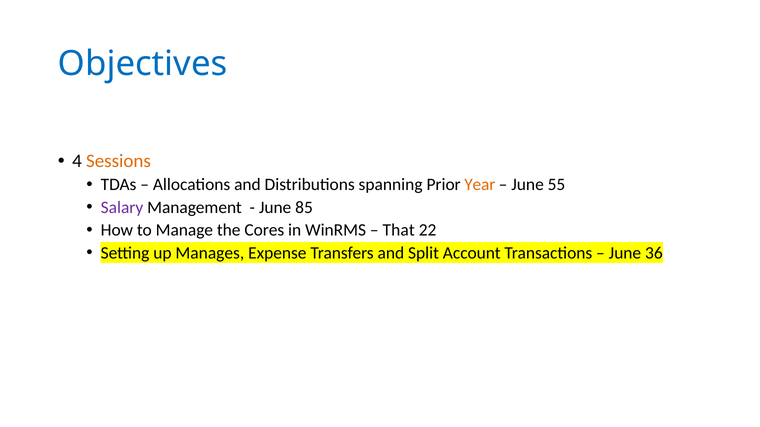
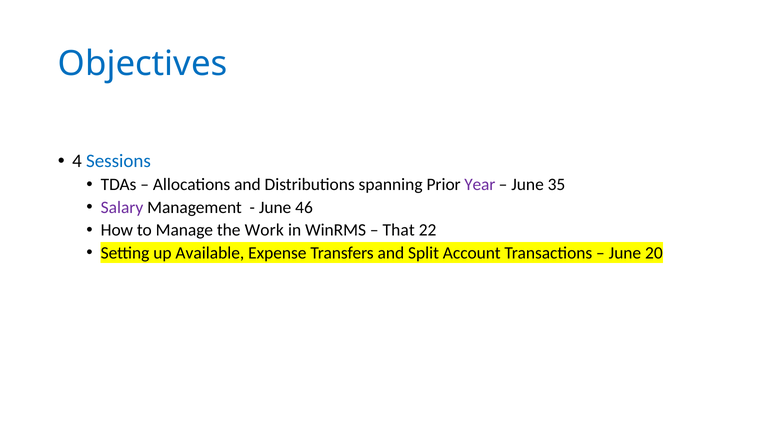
Sessions colour: orange -> blue (118, 161)
Year colour: orange -> purple (480, 185)
55: 55 -> 35 (556, 185)
85: 85 -> 46 (304, 208)
Cores: Cores -> Work (264, 230)
Manages: Manages -> Available (210, 253)
36: 36 -> 20 (654, 253)
